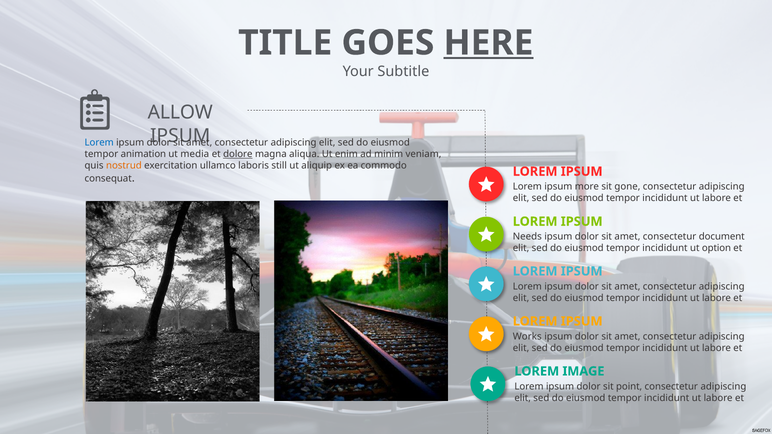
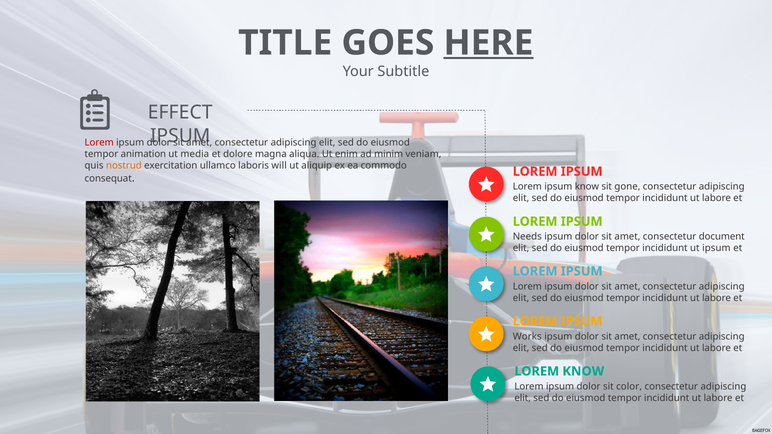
ALLOW: ALLOW -> EFFECT (180, 113)
Lorem colour: blue -> red (99, 142)
dolore underline: present -> none (238, 154)
still: still -> will (279, 166)
ipsum more: more -> know (587, 187)
ut option: option -> ipsum (716, 248)
LOREM IMAGE: IMAGE -> KNOW (583, 371)
point: point -> color (629, 387)
